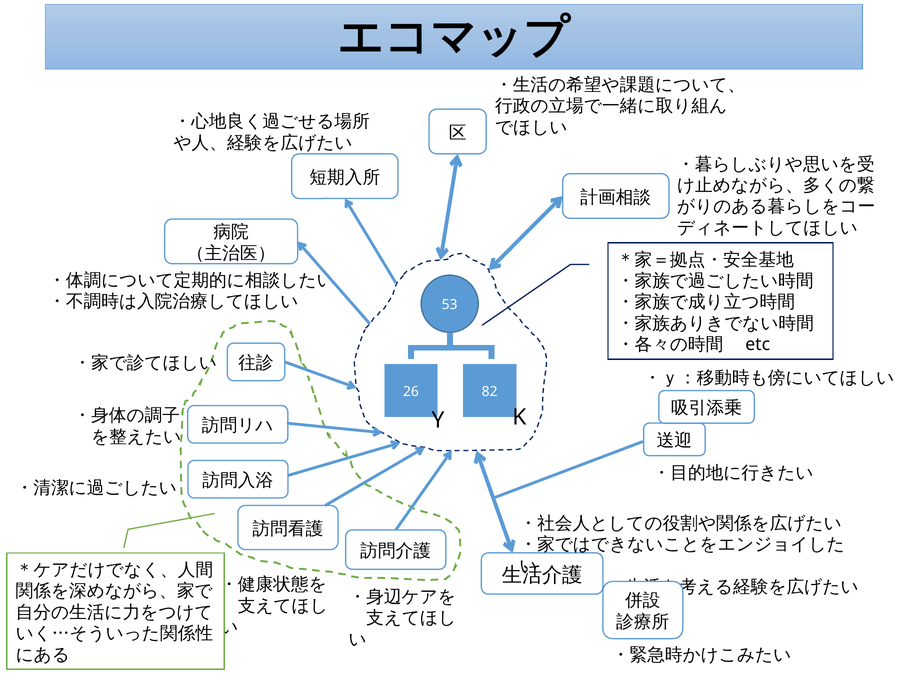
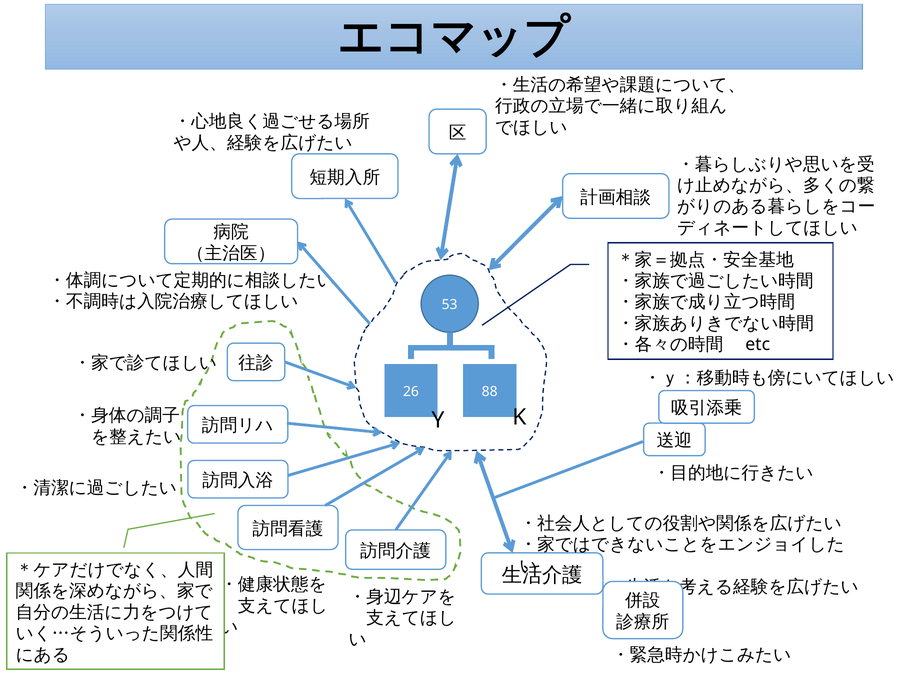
82: 82 -> 88 (490, 391)
